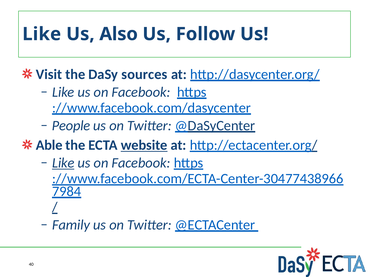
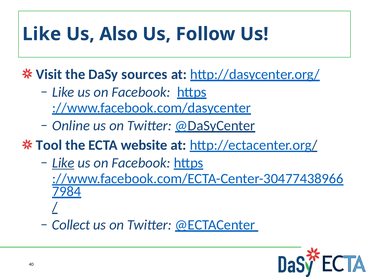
People: People -> Online (71, 125)
Able: Able -> Tool (49, 145)
website underline: present -> none (144, 145)
Family: Family -> Collect (71, 225)
